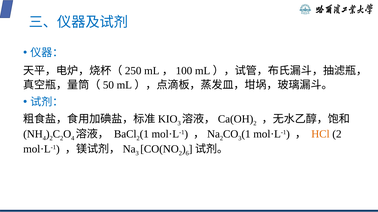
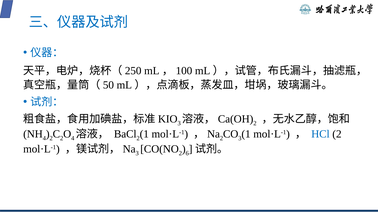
HCl colour: orange -> blue (320, 134)
